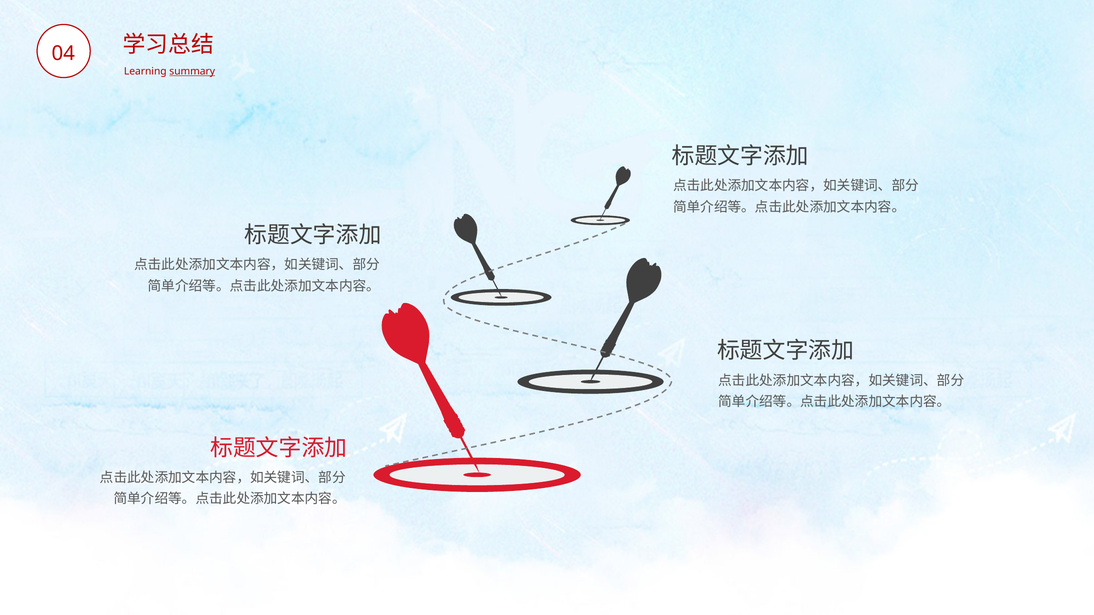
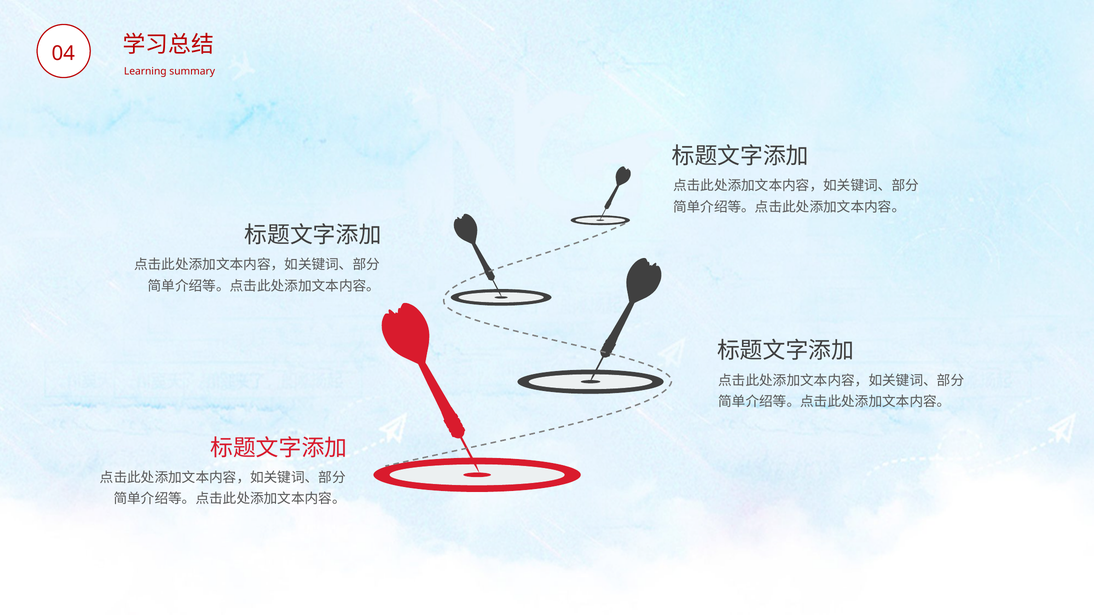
summary underline: present -> none (192, 71)
